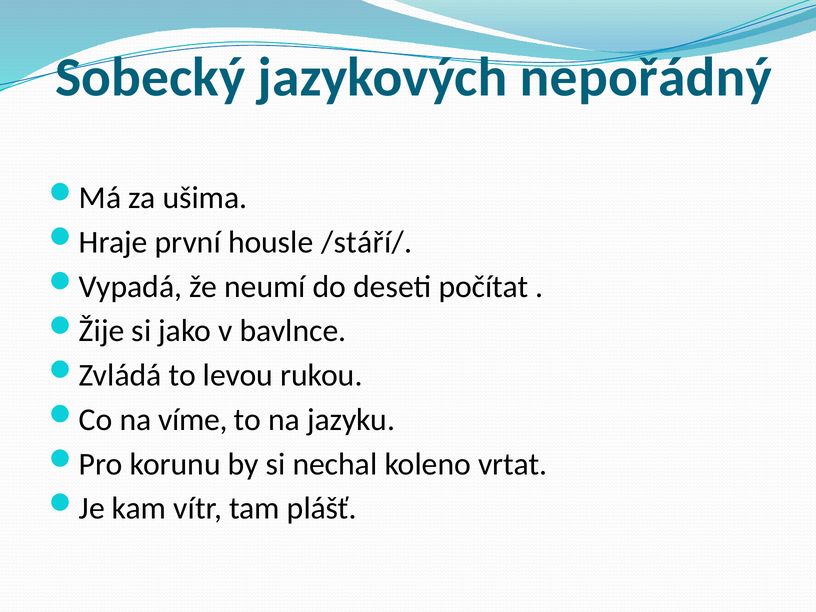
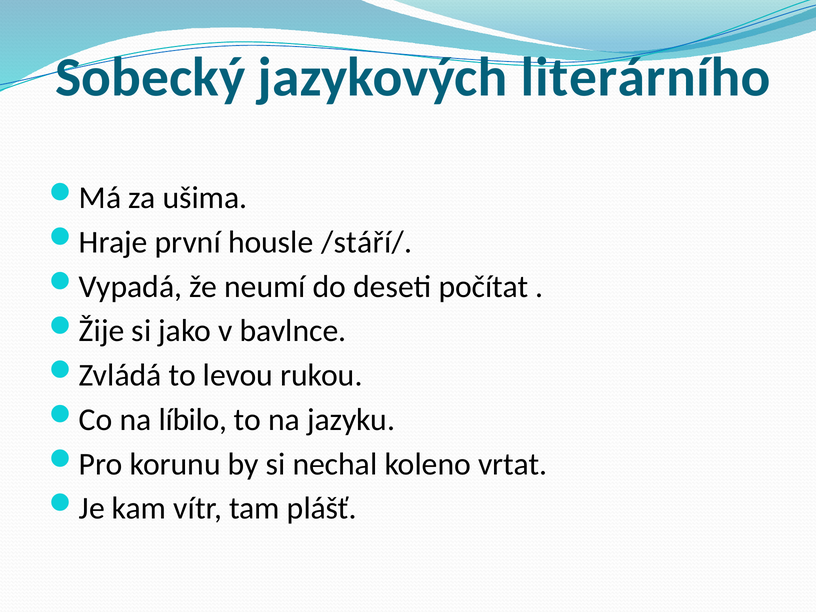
nepořádný: nepořádný -> literárního (646, 77)
víme: víme -> líbilo (193, 420)
